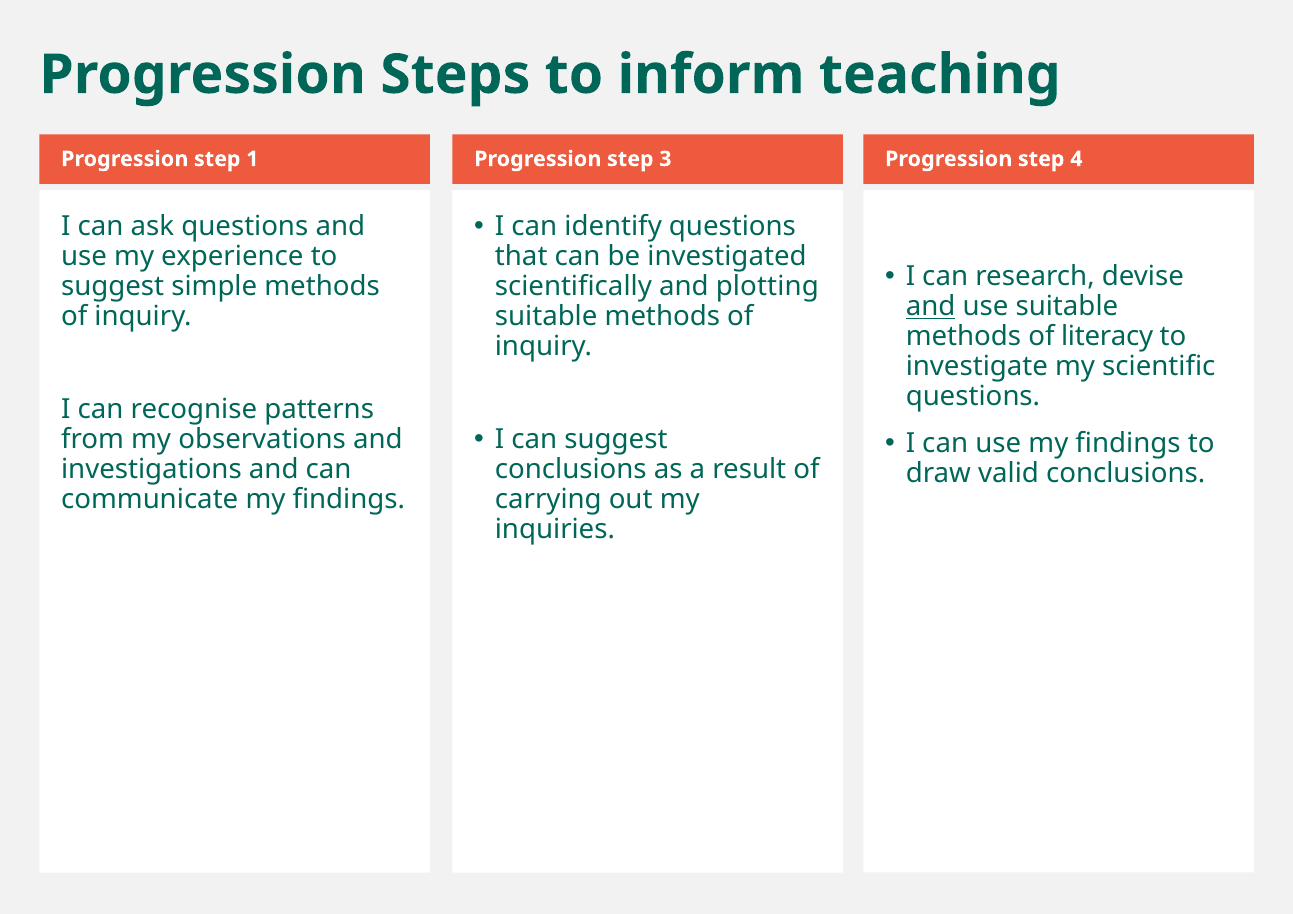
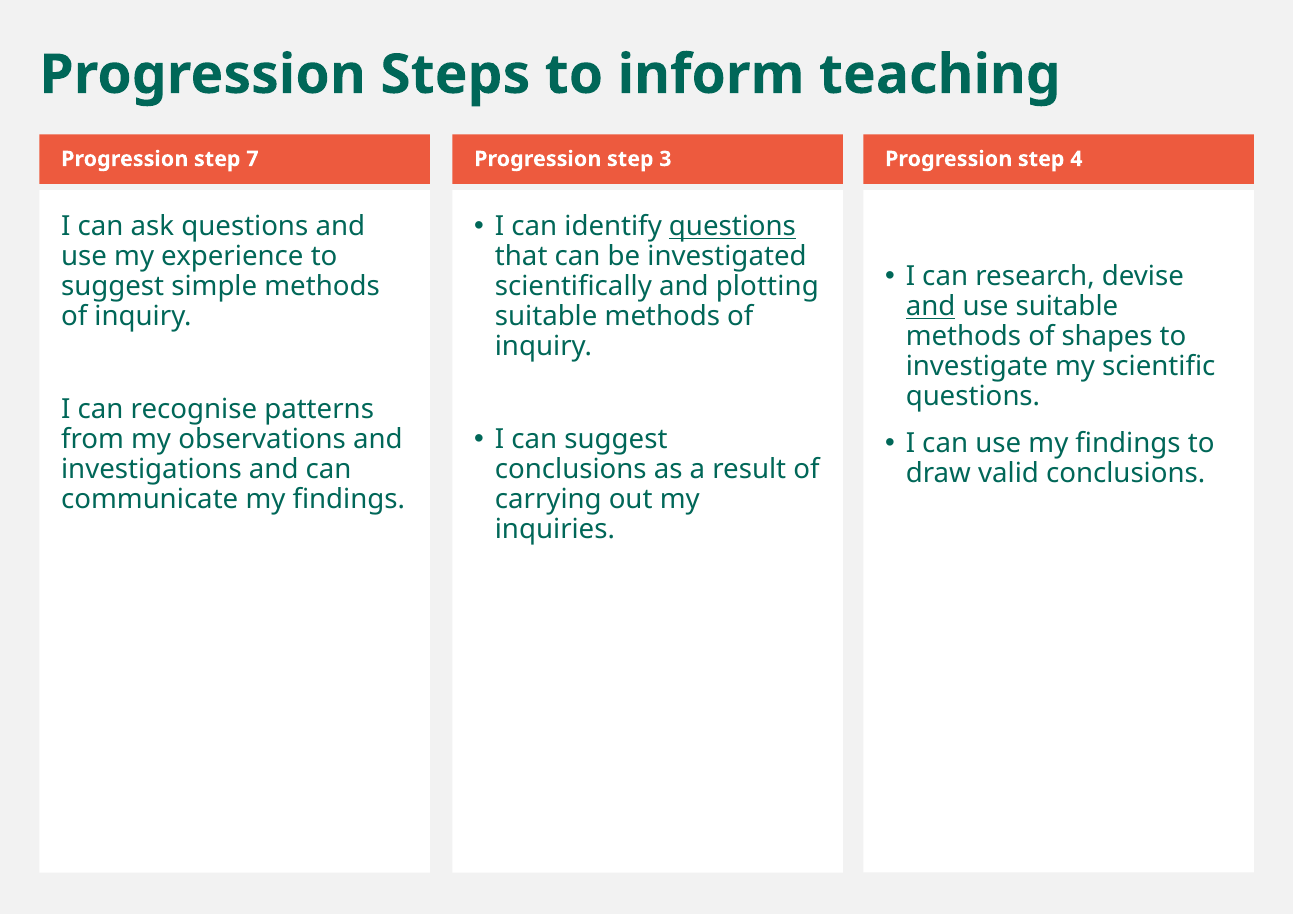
1: 1 -> 7 (252, 159)
questions underline: none -> present (732, 227)
literacy: literacy -> shapes (1107, 337)
